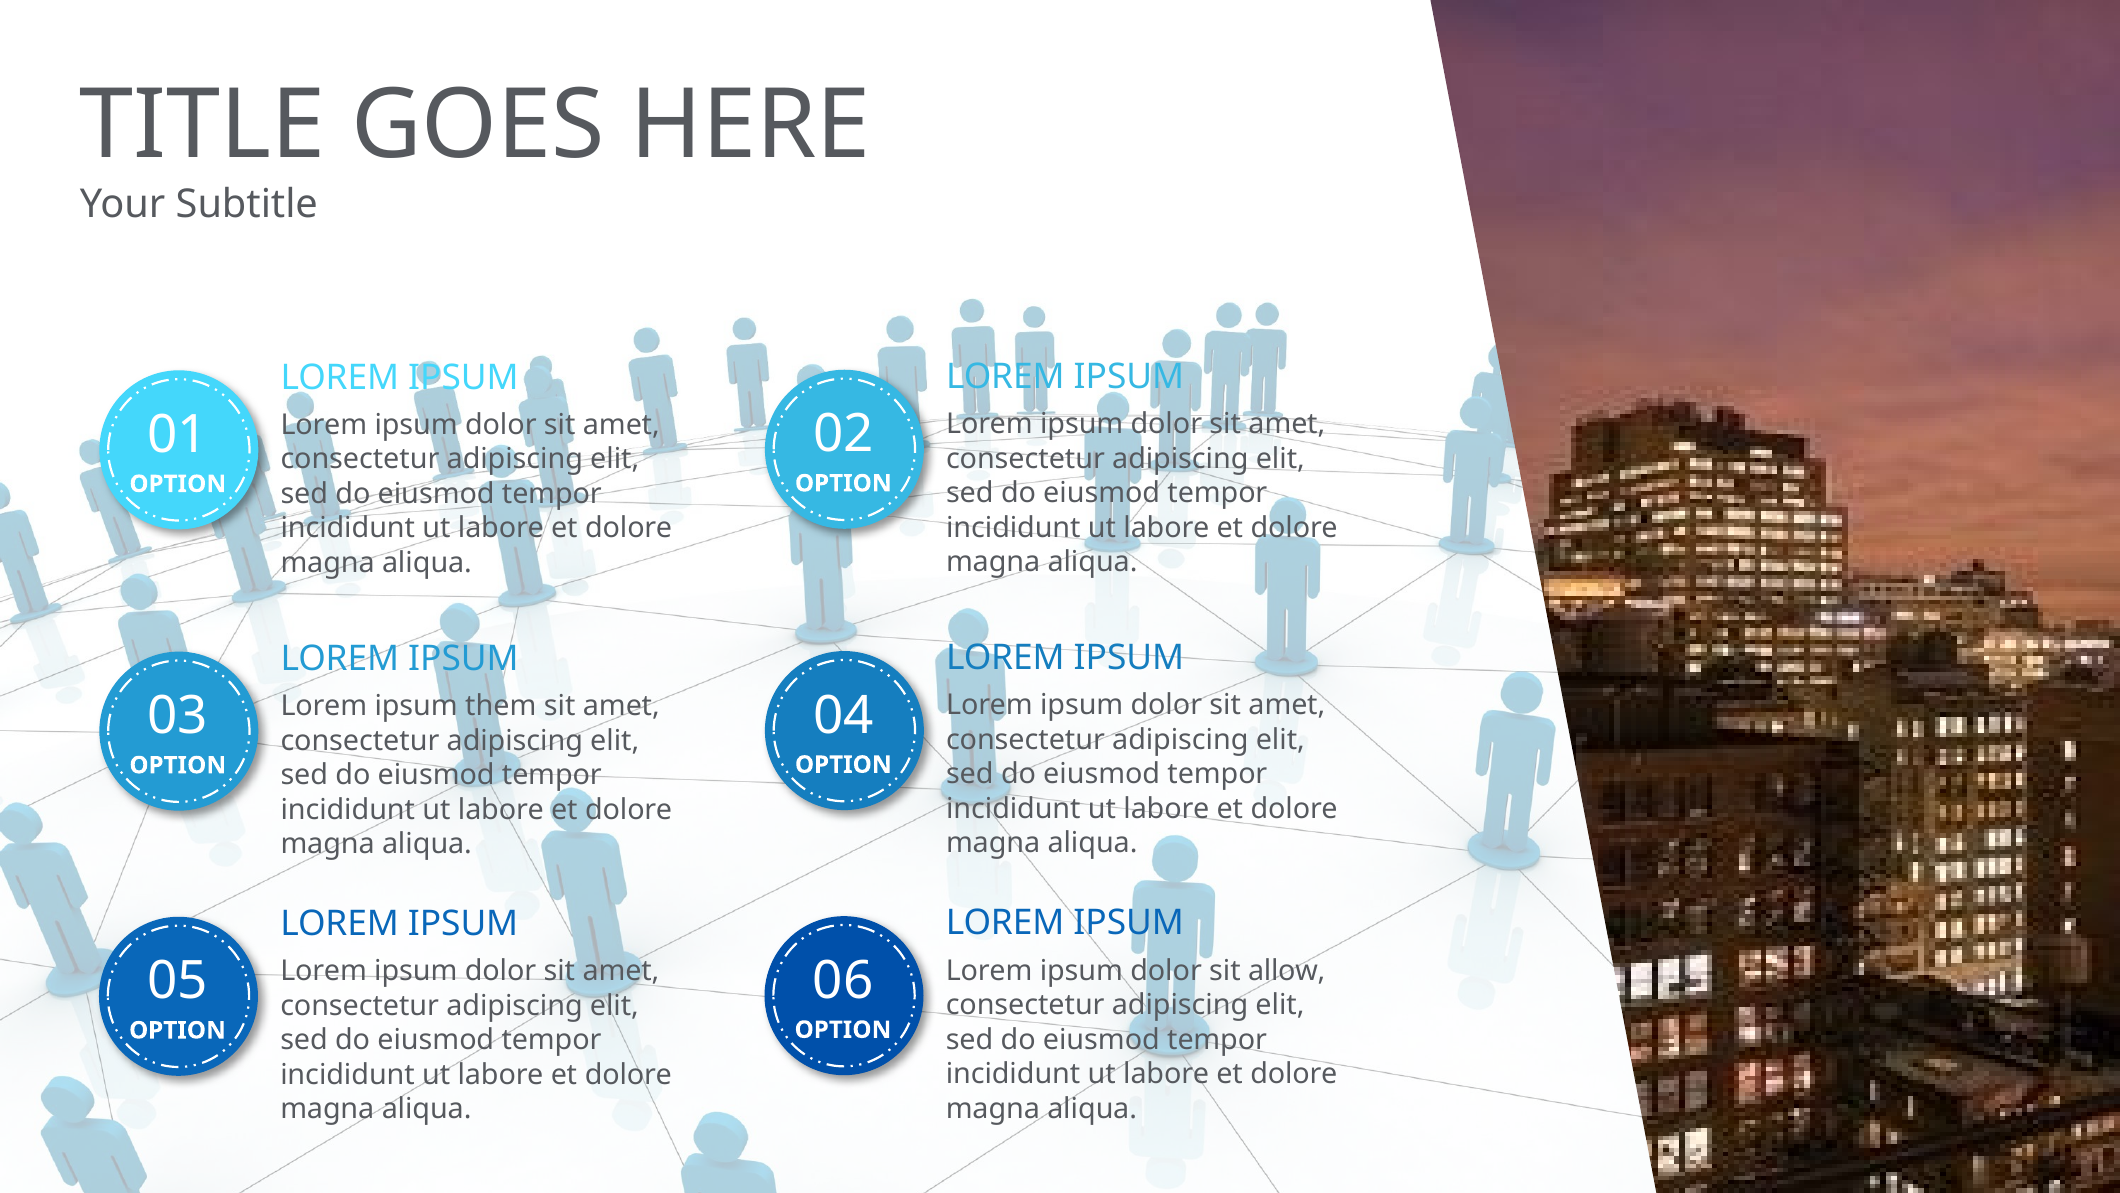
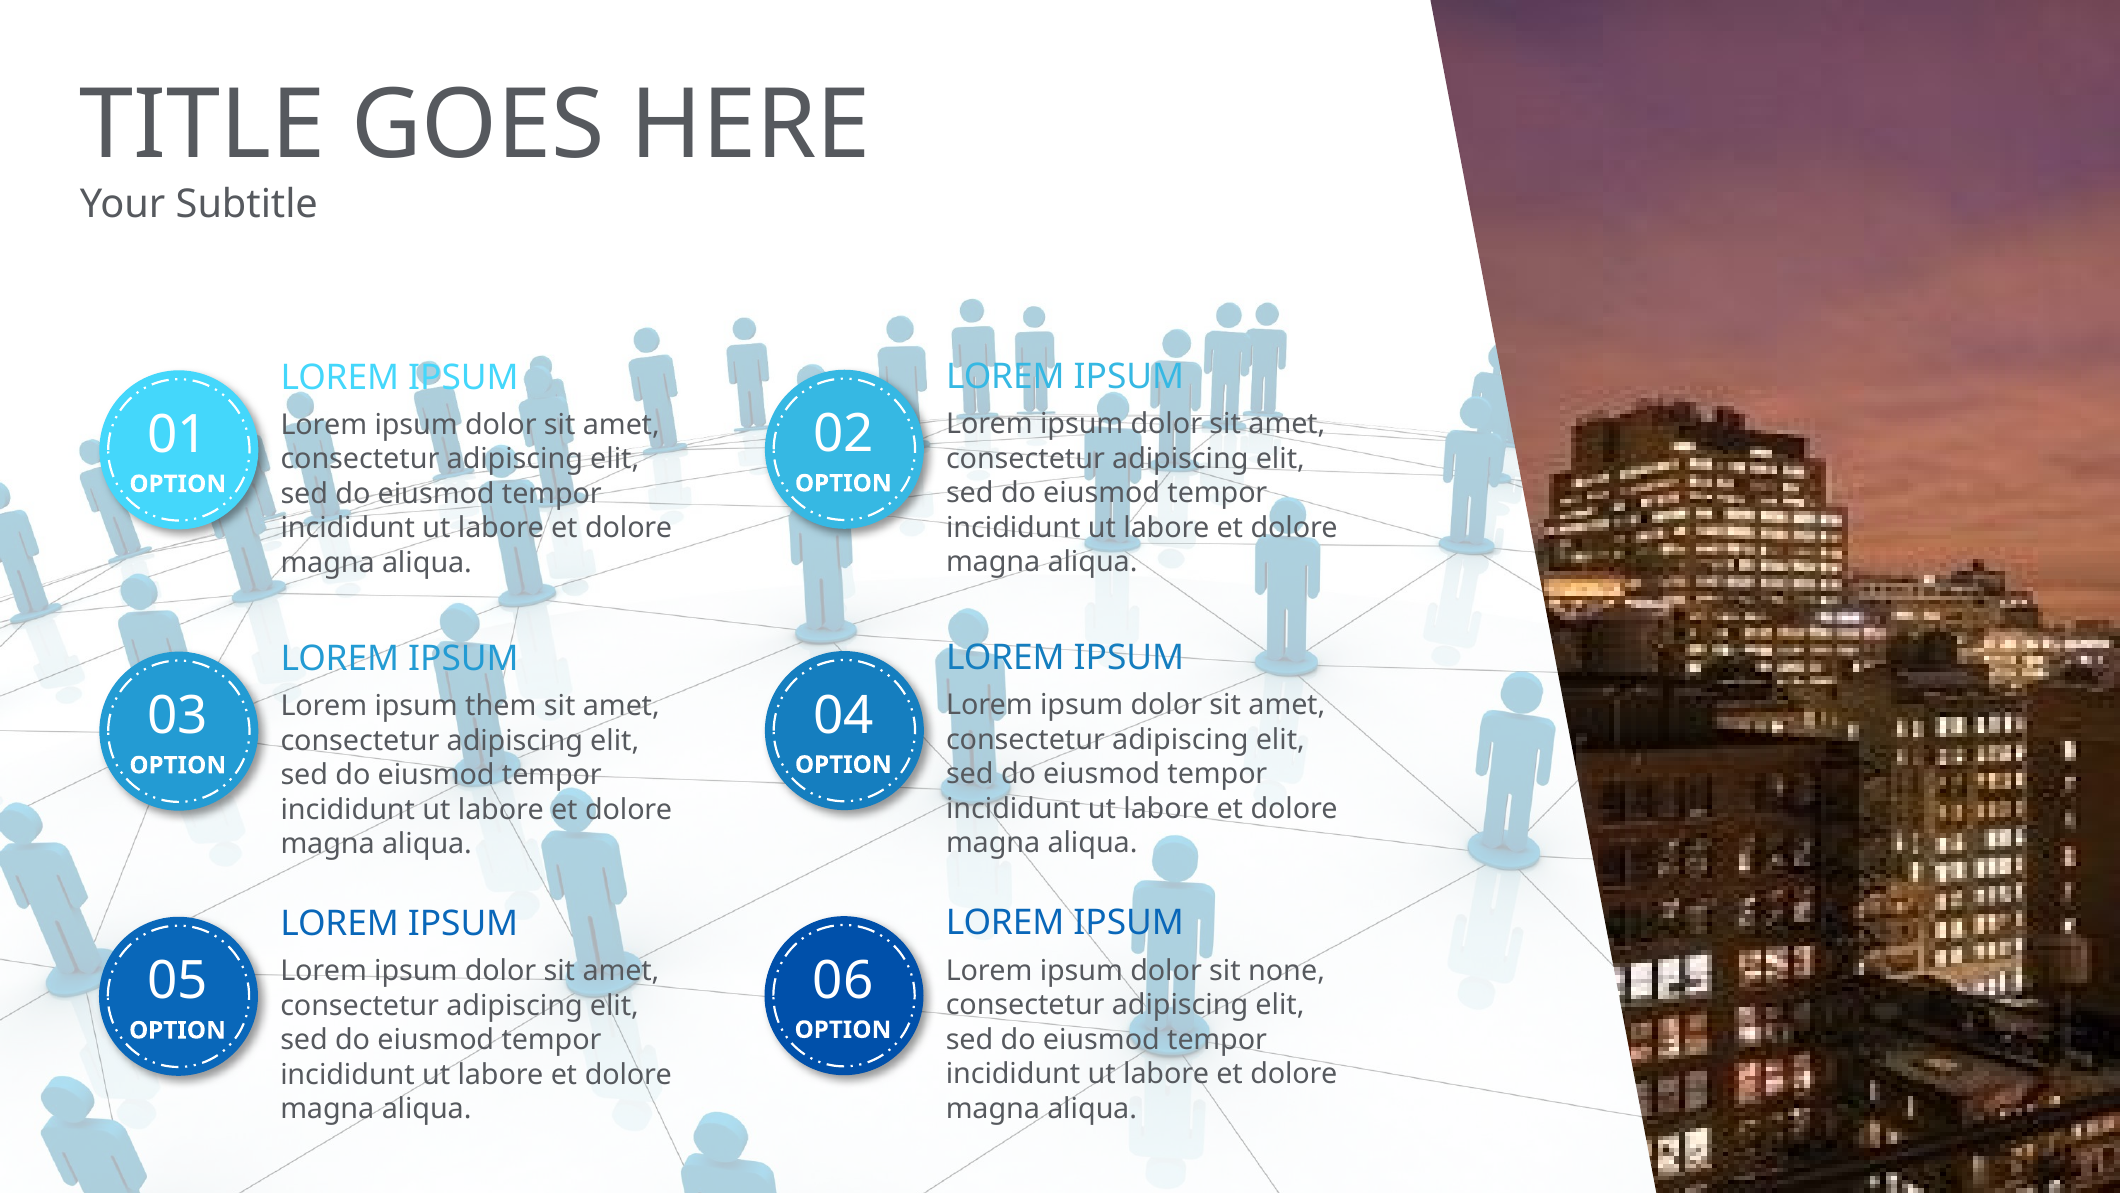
allow: allow -> none (1287, 970)
